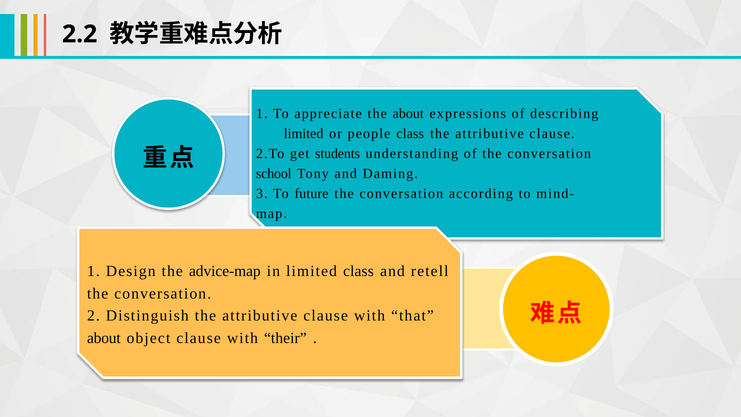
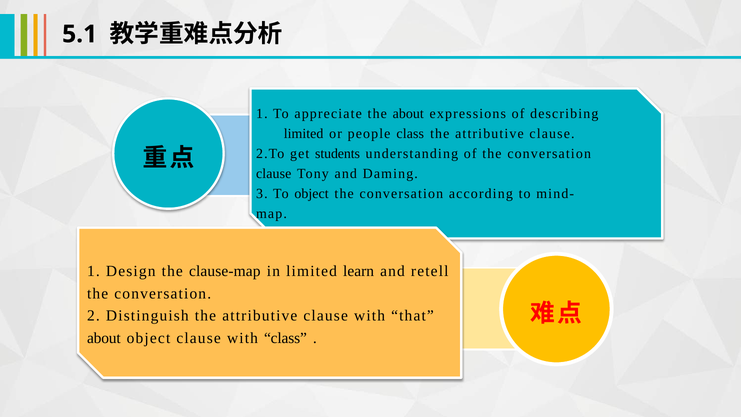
2.2: 2.2 -> 5.1 (80, 34)
school: school -> clause (274, 174)
To future: future -> object (312, 194)
advice-map: advice-map -> clause-map (225, 271)
limited class: class -> learn (359, 271)
with their: their -> class (285, 338)
